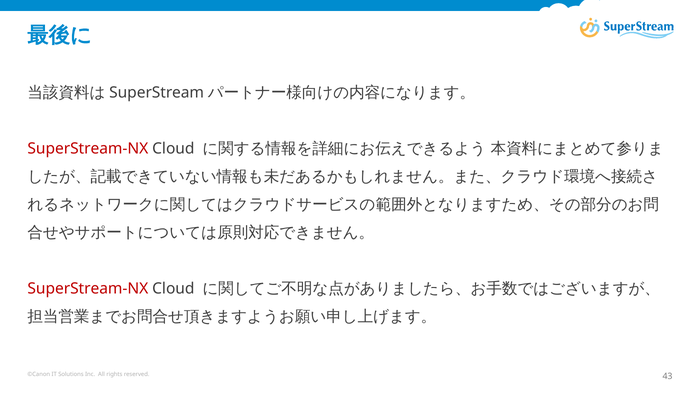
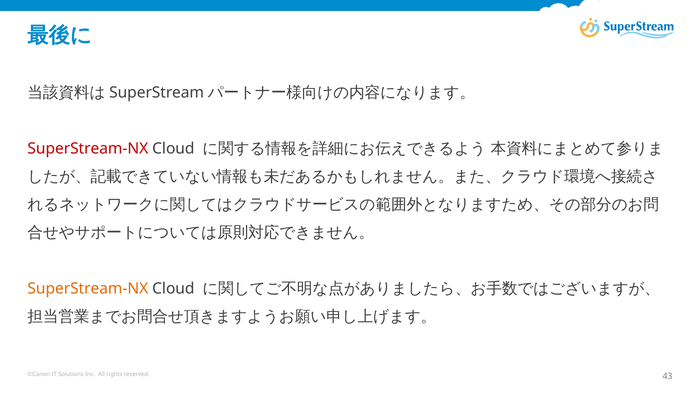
SuperStream-NX colour: red -> orange (88, 288)
